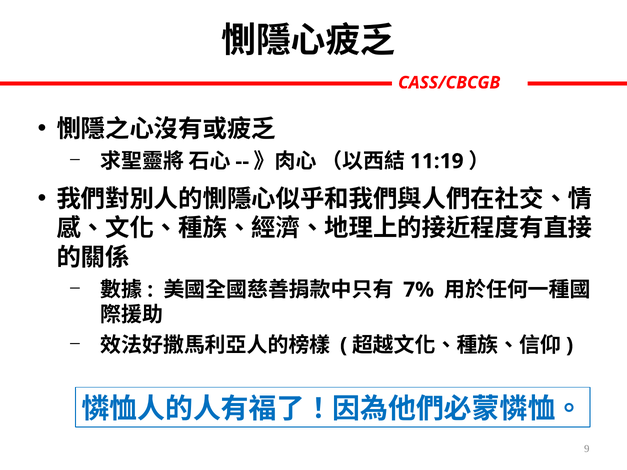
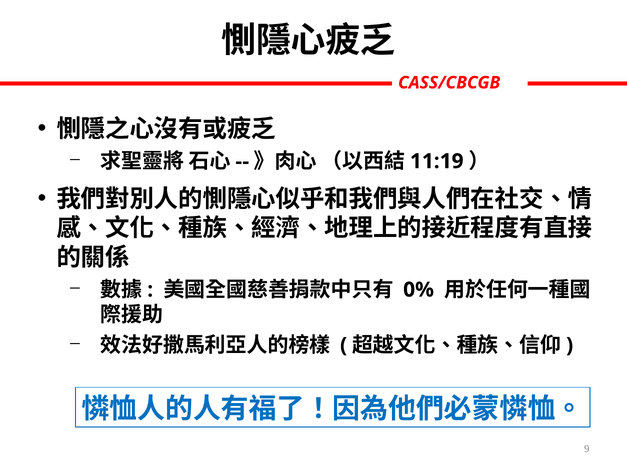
7%: 7% -> 0% (419, 290)
